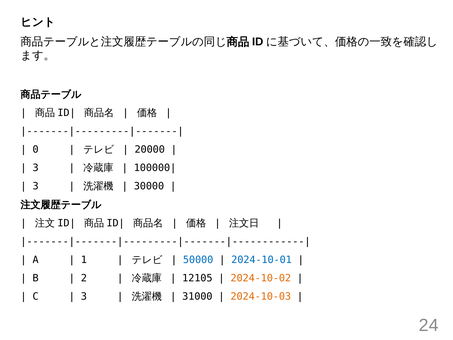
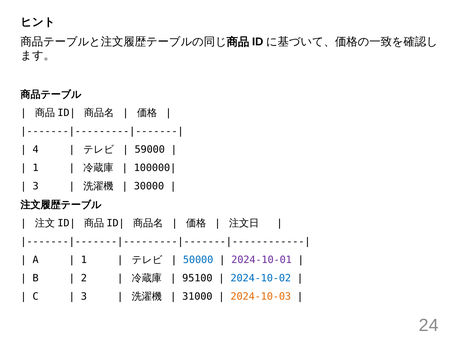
0: 0 -> 4 (36, 149)
20000: 20000 -> 59000 (150, 149)
3: 3 -> 1 (36, 168)
2024-10-01 colour: blue -> purple (262, 260)
12105: 12105 -> 95100 (197, 278)
2024-10-02 colour: orange -> blue (261, 278)
